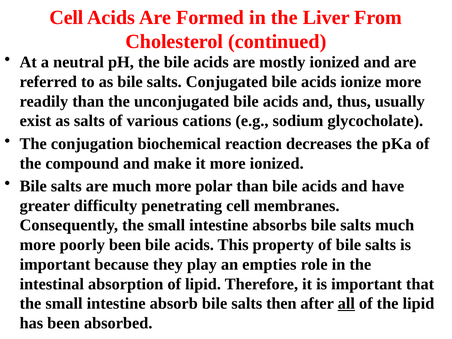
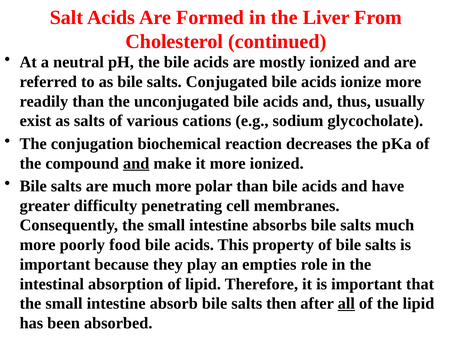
Cell: Cell -> Salt (66, 18)
and underline: none -> present (136, 163)
poorly been: been -> food (125, 245)
